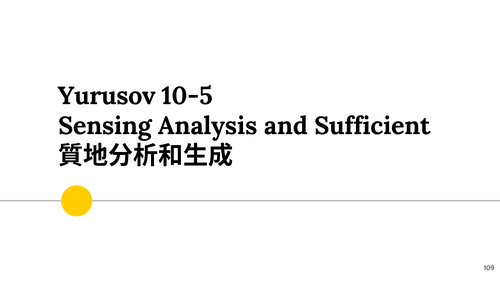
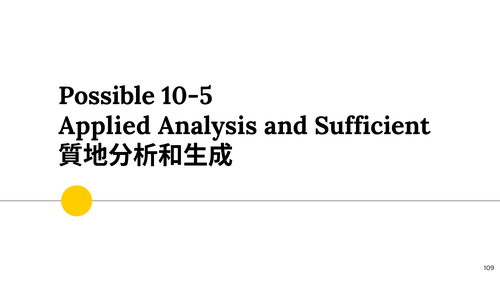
Yurusov: Yurusov -> Possible (107, 96)
Sensing: Sensing -> Applied (105, 126)
